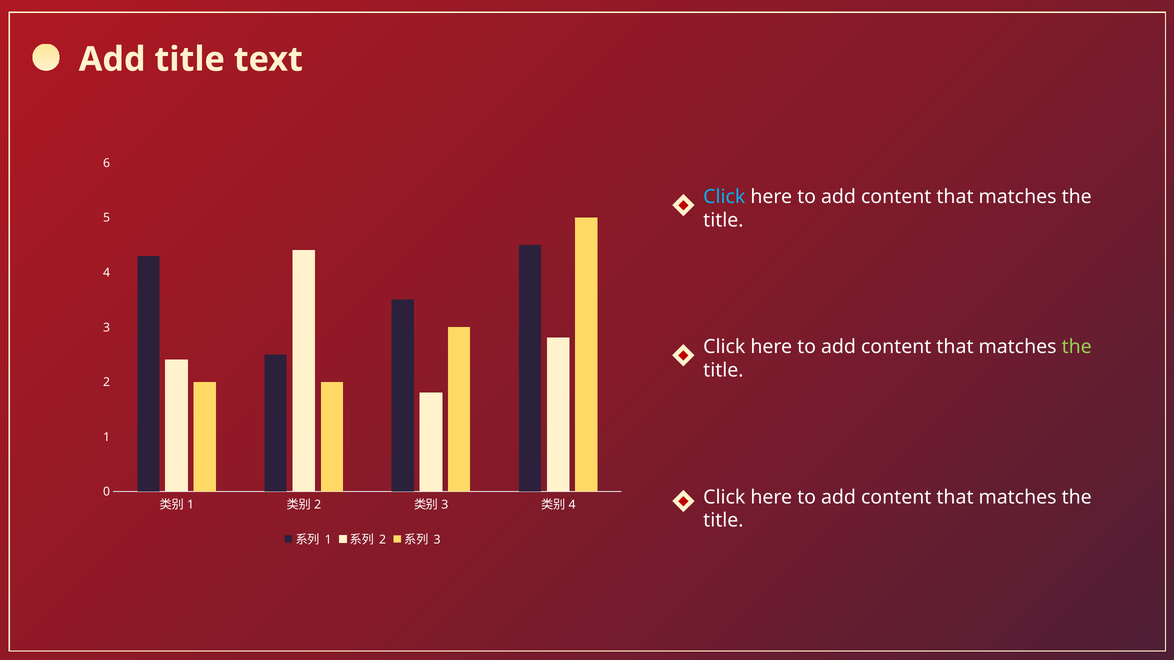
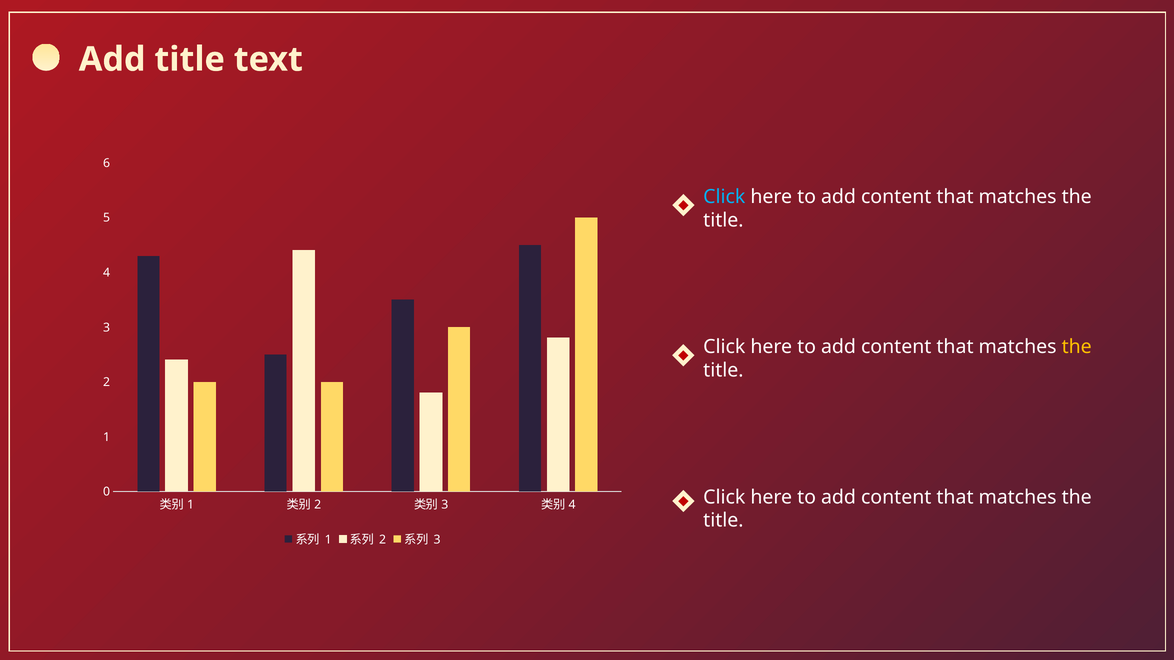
the colour: light green -> yellow (1077, 347)
